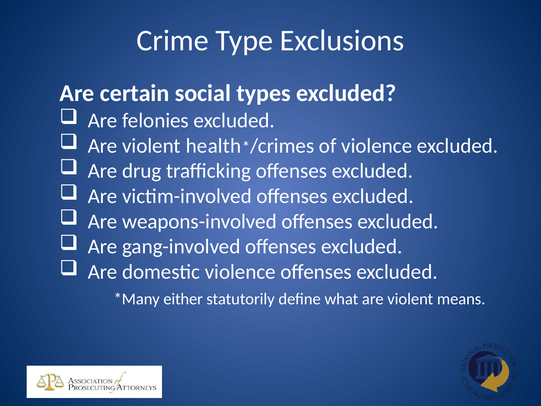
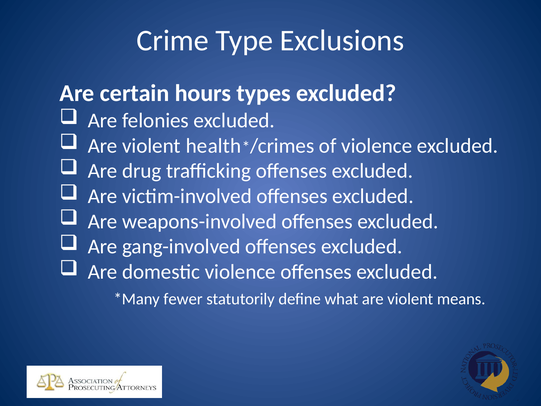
social: social -> hours (203, 93)
either: either -> fewer (183, 299)
